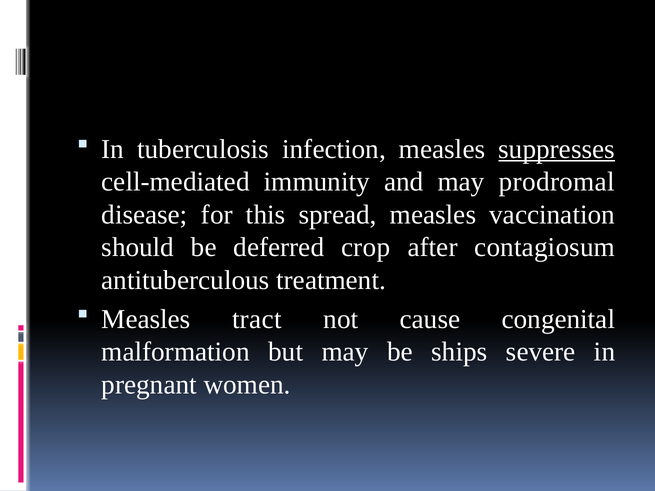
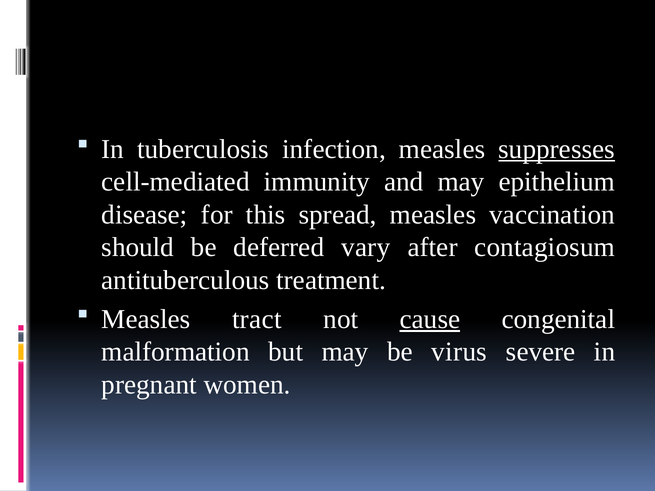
prodromal: prodromal -> epithelium (557, 182)
crop: crop -> vary (366, 248)
cause underline: none -> present (430, 319)
ships: ships -> virus (459, 352)
